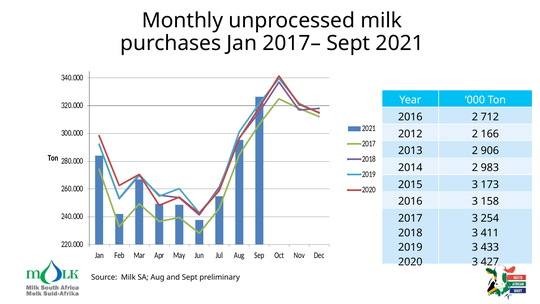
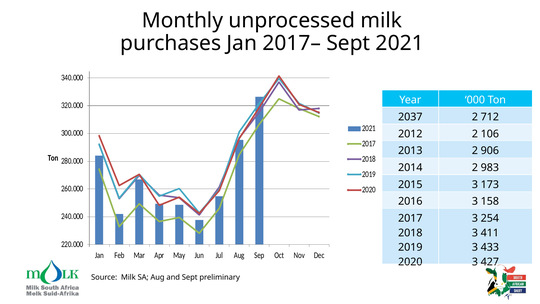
2016: 2016 -> 2037 (410, 117)
166: 166 -> 106 (490, 134)
